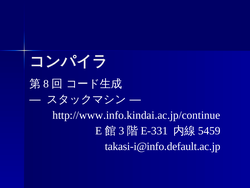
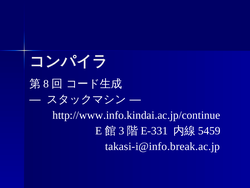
takasi-i@info.default.ac.jp: takasi-i@info.default.ac.jp -> takasi-i@info.break.ac.jp (162, 146)
